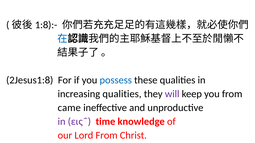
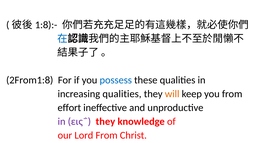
2Jesus1:8: 2Jesus1:8 -> 2From1:8 (30, 80)
will colour: purple -> orange (172, 94)
came: came -> effort (69, 108)
εις΅ time: time -> they (105, 122)
